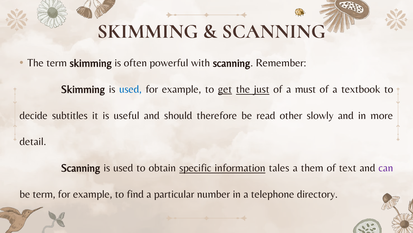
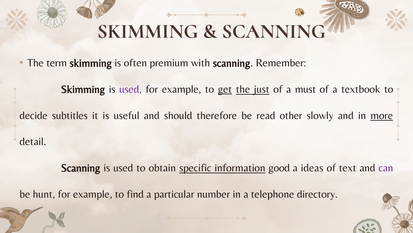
powerful: powerful -> premium (169, 63)
used colour: blue -> purple (130, 89)
more underline: none -> present (382, 115)
tales: tales -> good (279, 167)
them: them -> ideas (312, 167)
be term: term -> hunt (44, 194)
